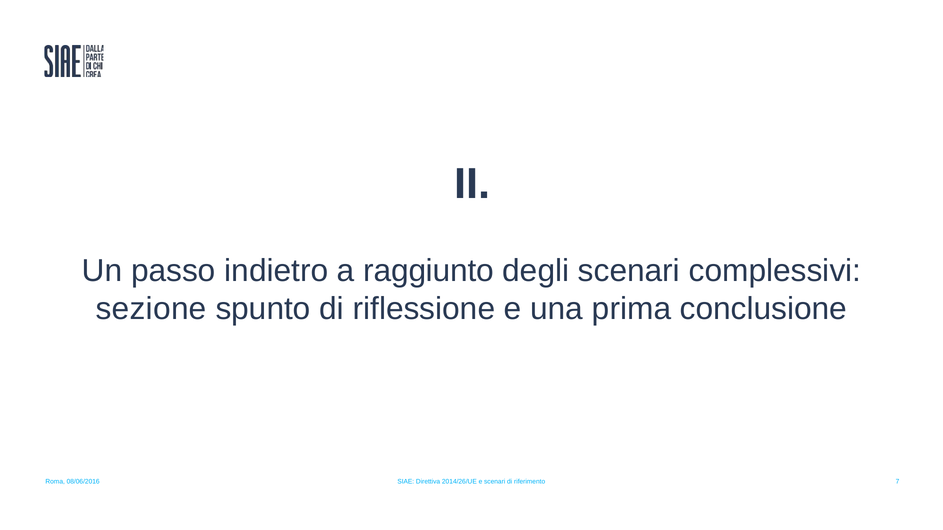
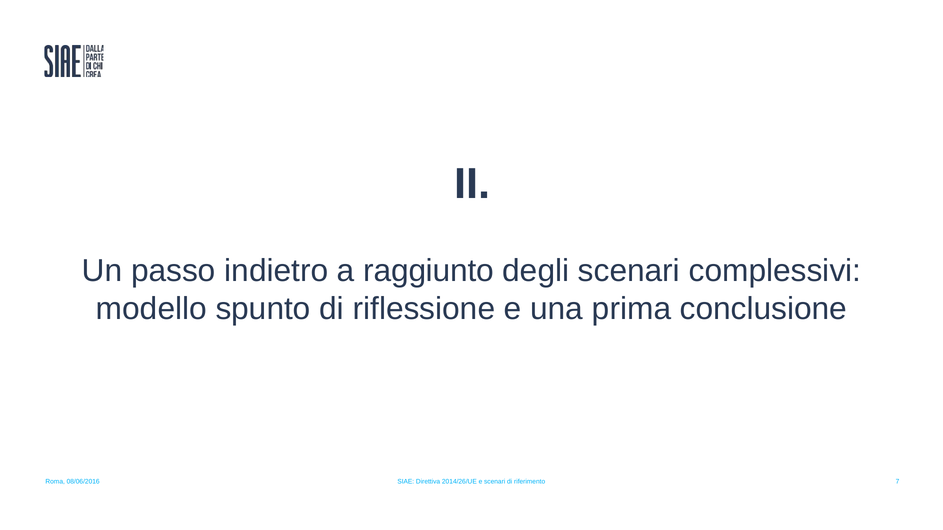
sezione: sezione -> modello (151, 309)
